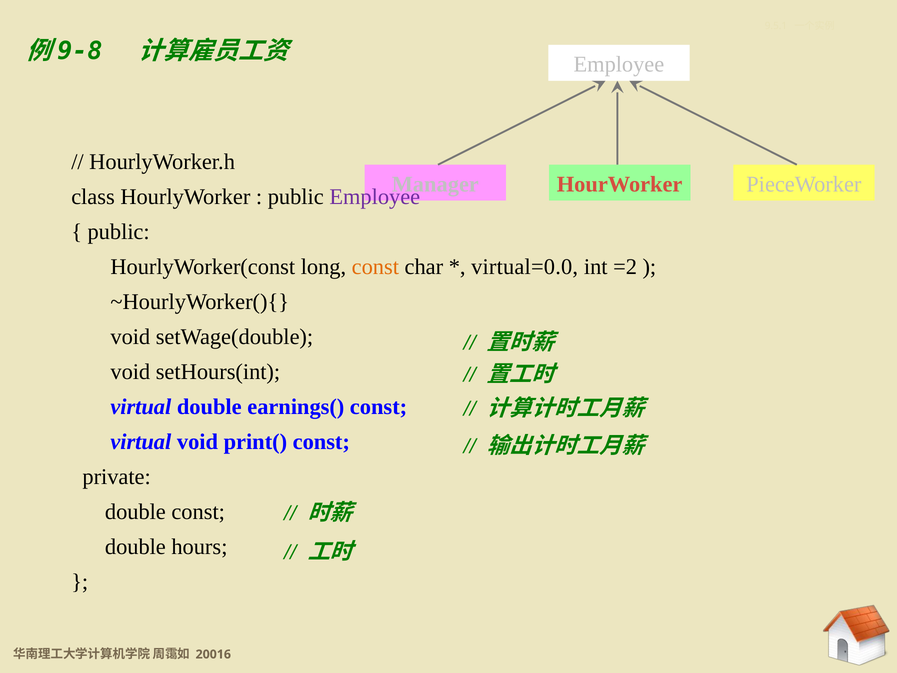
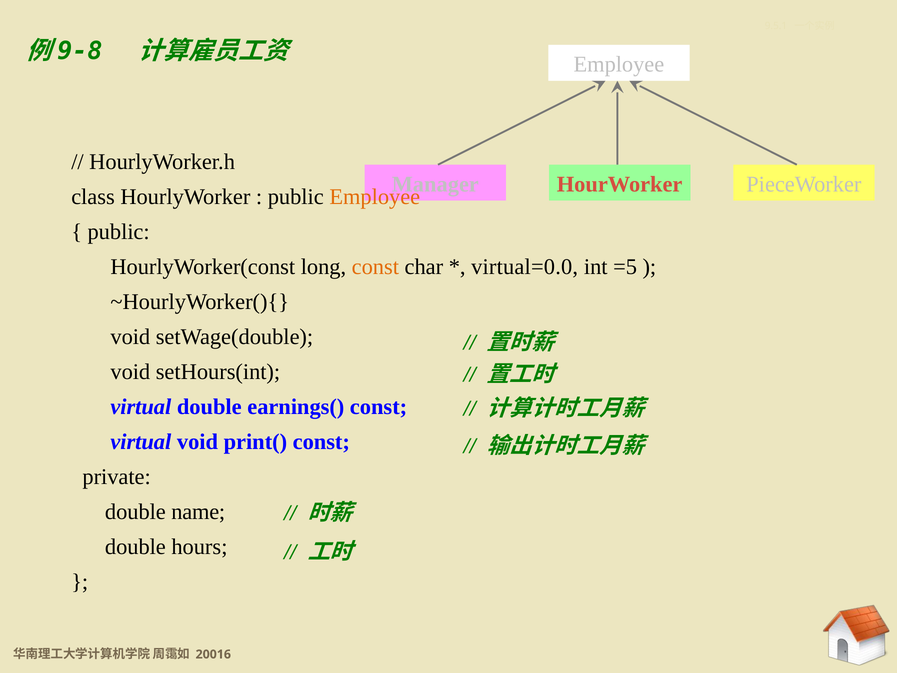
Employee colour: purple -> orange (375, 197)
=2: =2 -> =5 (625, 267)
double const: const -> name (198, 512)
